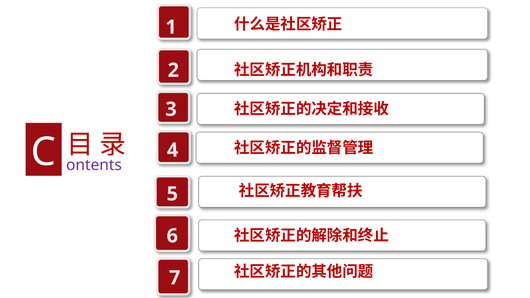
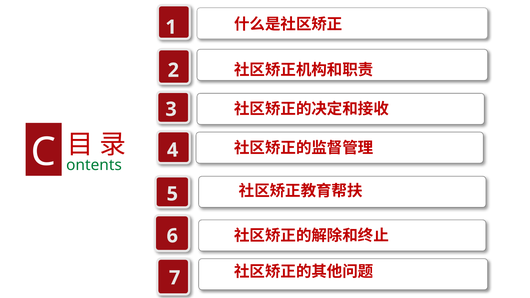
ontents colour: purple -> green (94, 165)
